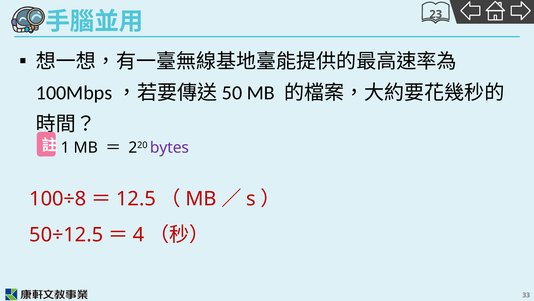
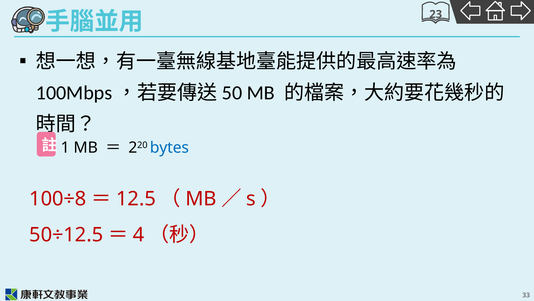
bytes colour: purple -> blue (169, 147)
